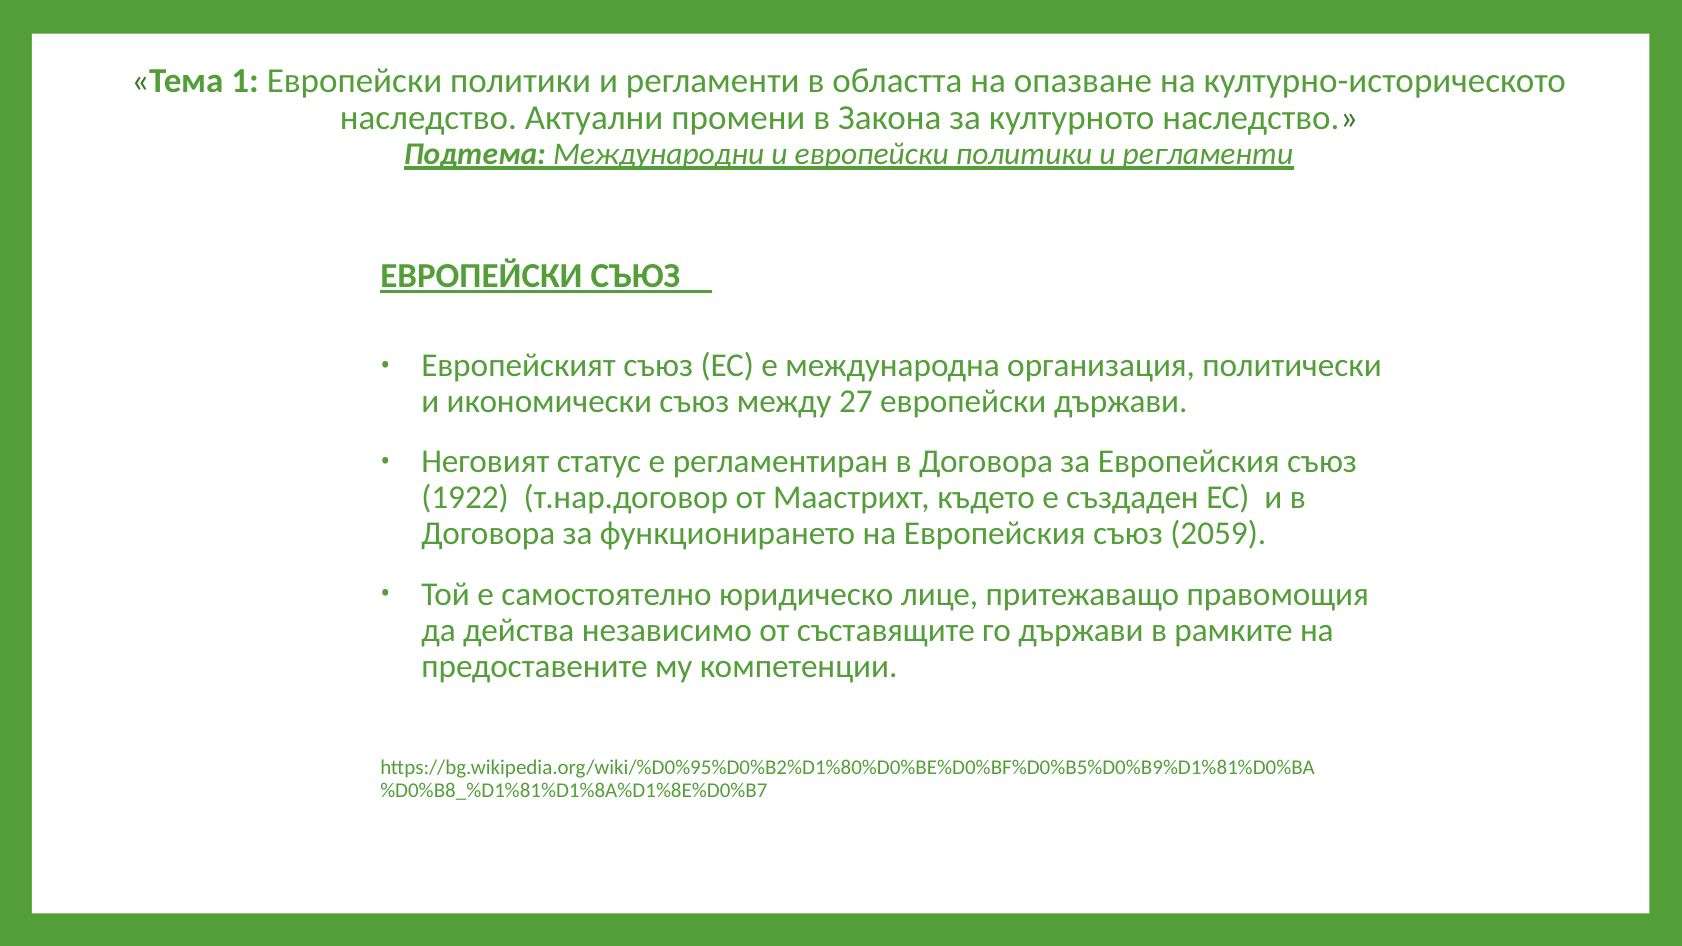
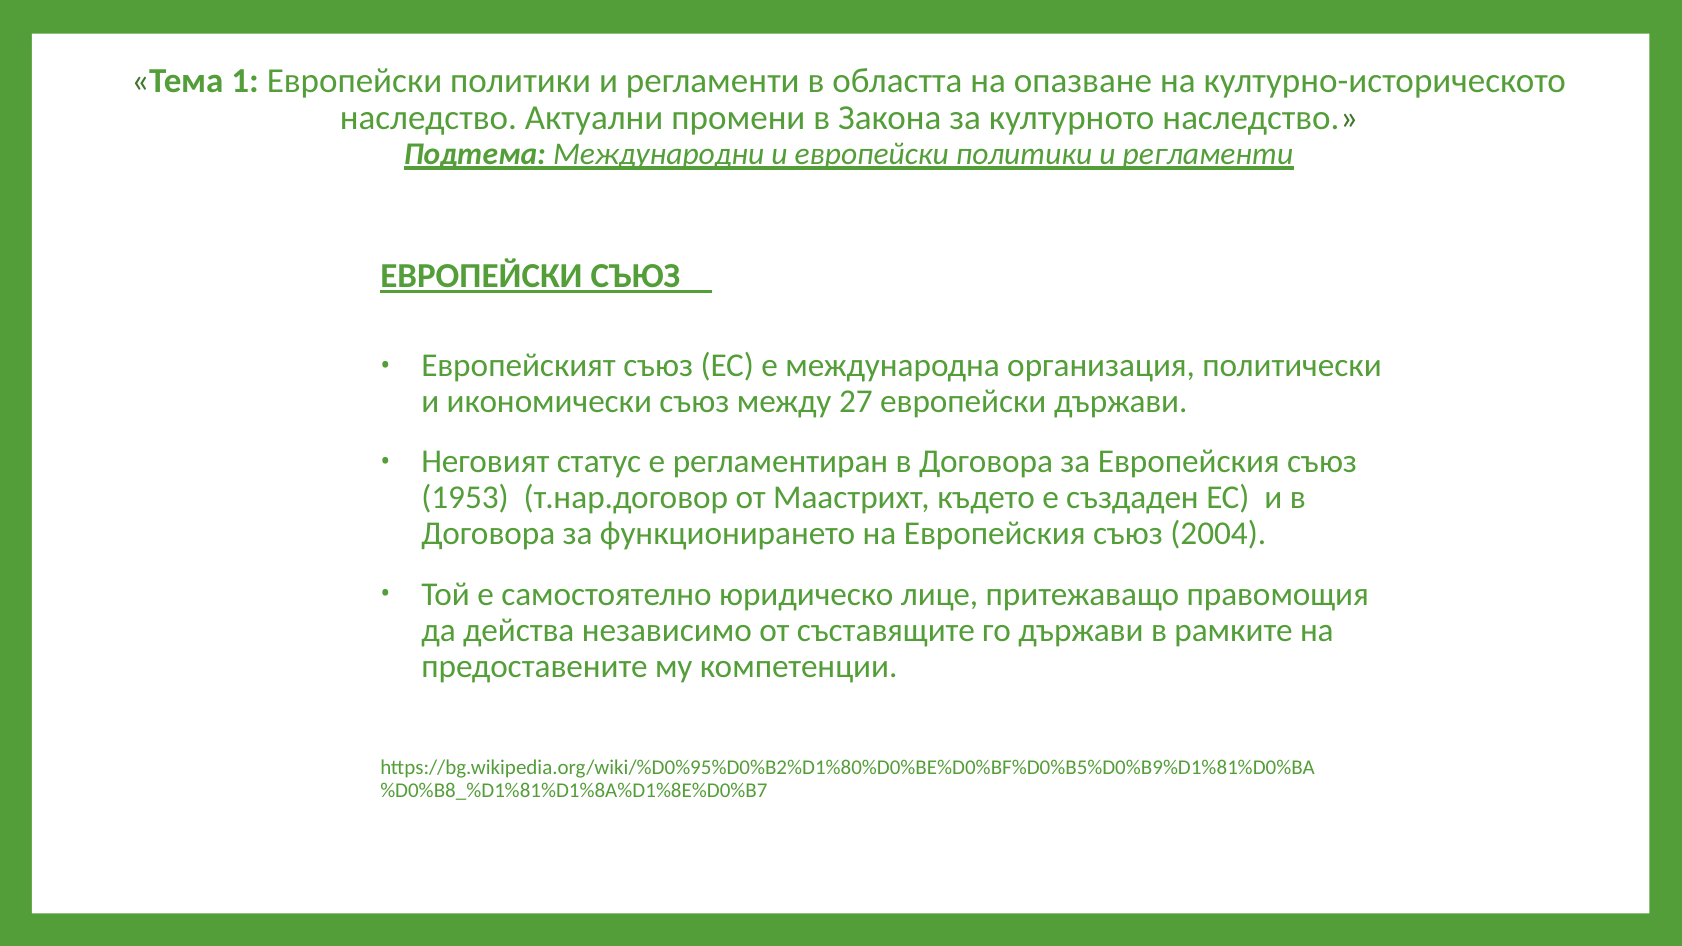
1922: 1922 -> 1953 (465, 498)
2059: 2059 -> 2004 (1218, 534)
